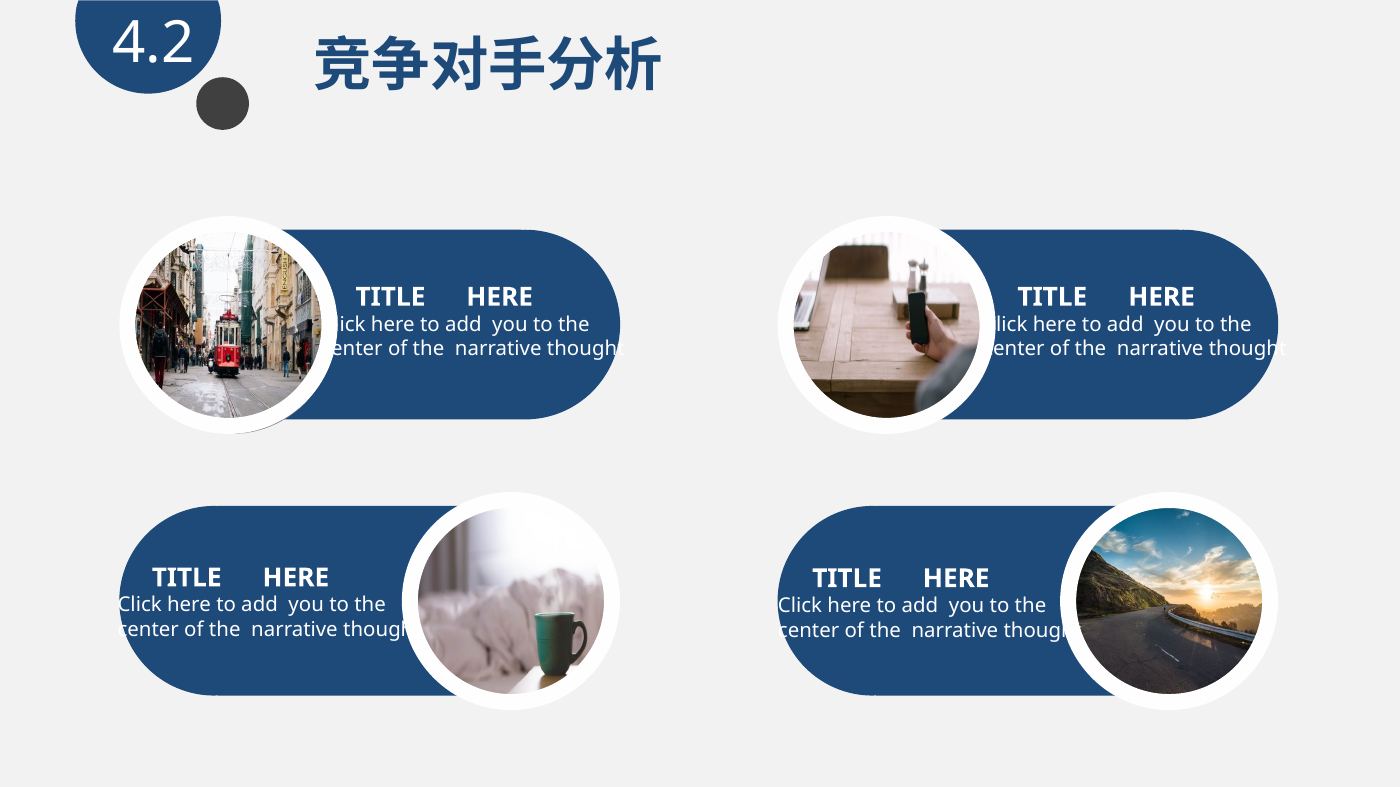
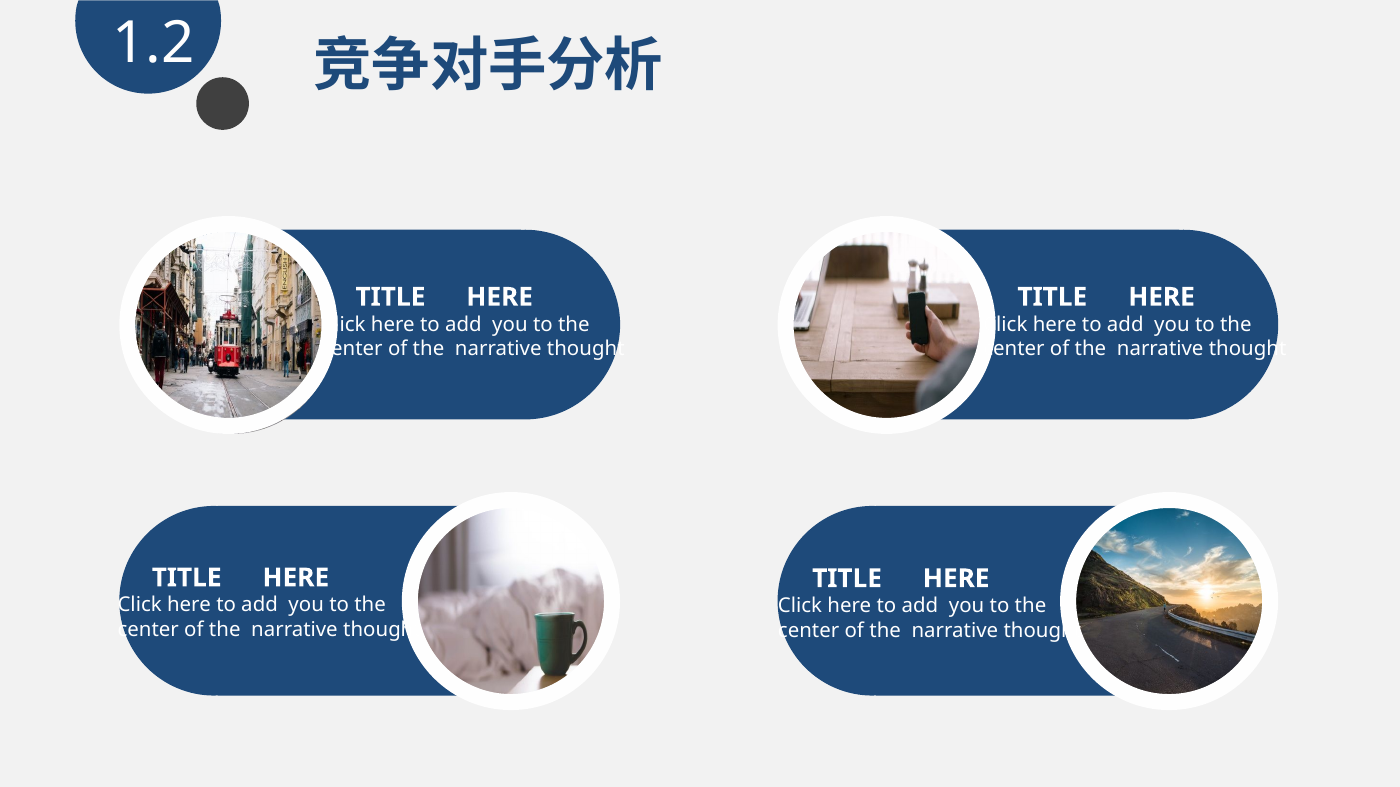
4.2: 4.2 -> 1.2 (154, 44)
